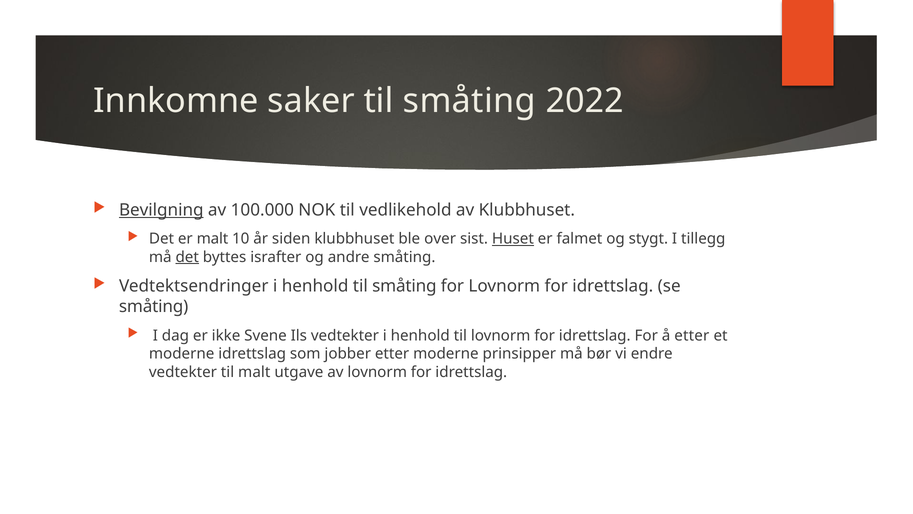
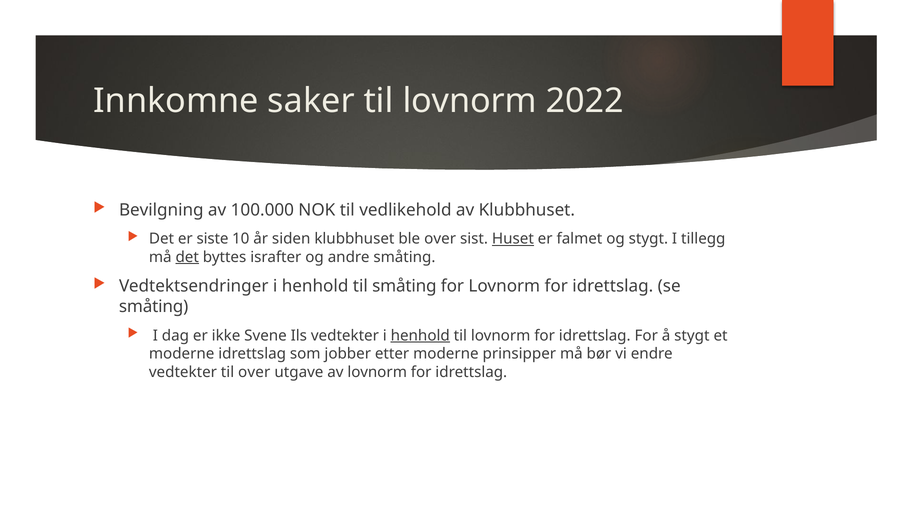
saker til småting: småting -> lovnorm (470, 101)
Bevilgning underline: present -> none (161, 210)
er malt: malt -> siste (213, 239)
henhold underline: none -> present (420, 335)
å etter: etter -> stygt (692, 335)
til malt: malt -> over (254, 372)
